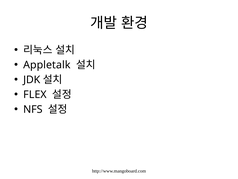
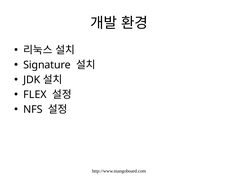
Appletalk: Appletalk -> Signature (47, 65)
